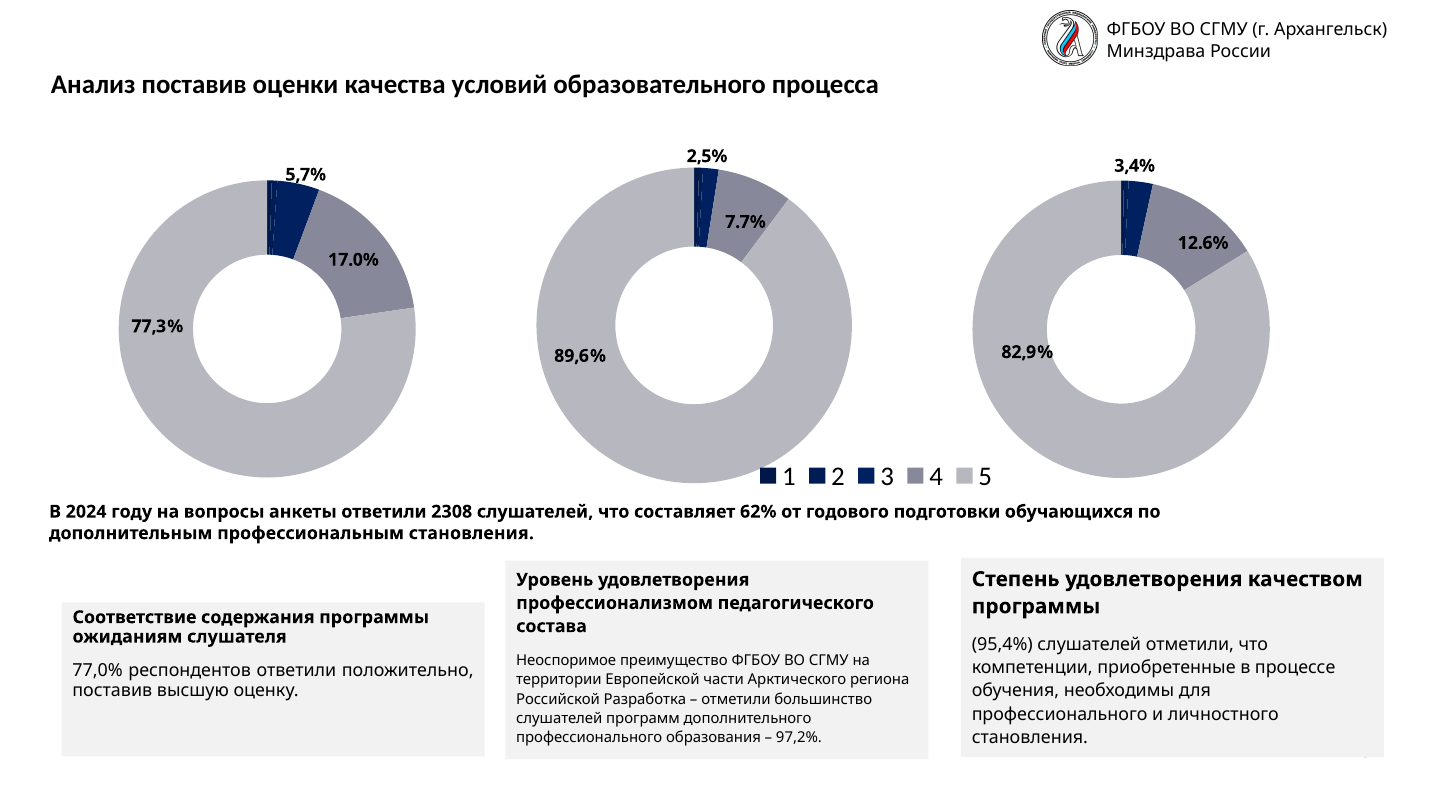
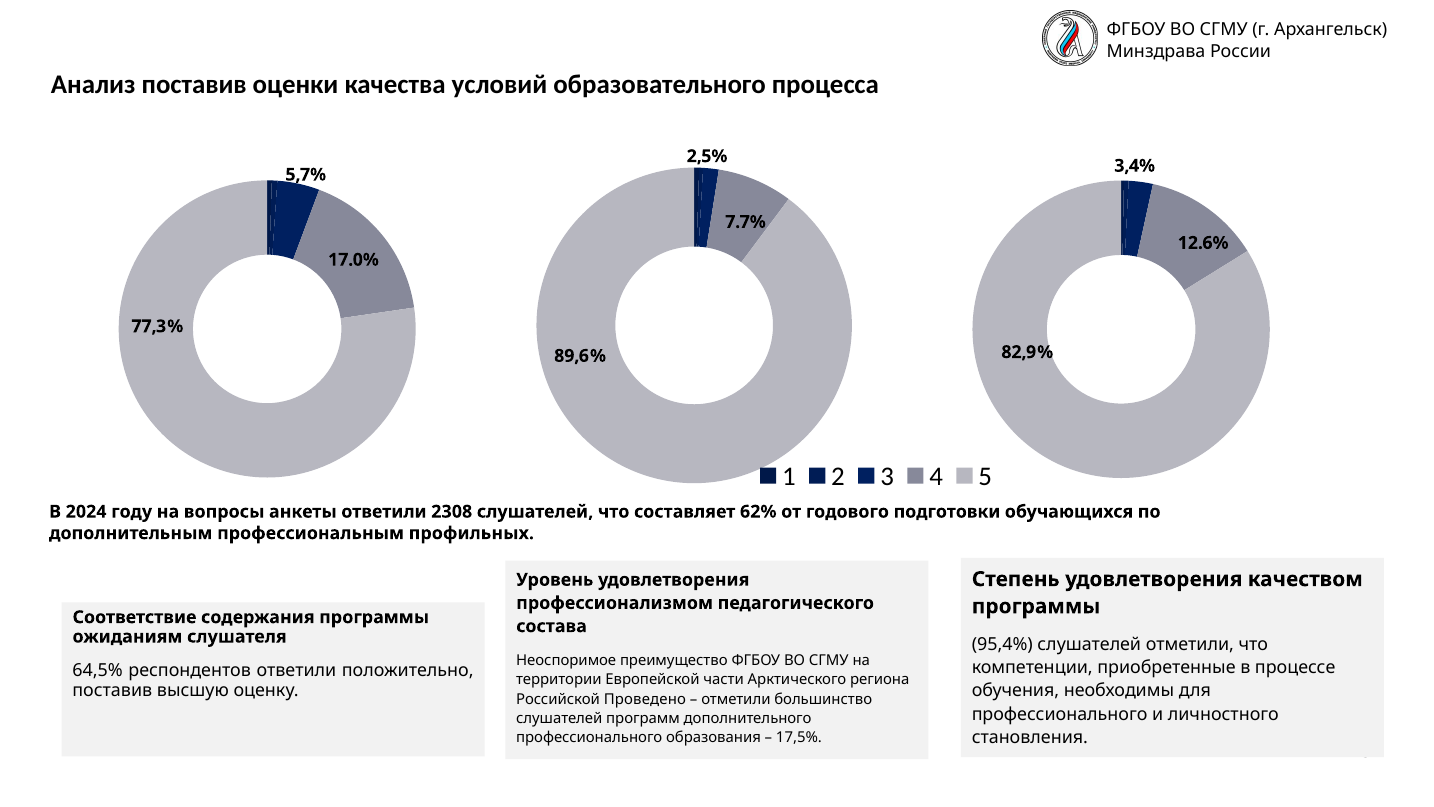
профессиональным становления: становления -> профильных (471, 533)
77,0%: 77,0% -> 64,5% (98, 671)
Разработка: Разработка -> Проведено (645, 699)
97,2%: 97,2% -> 17,5% (799, 738)
